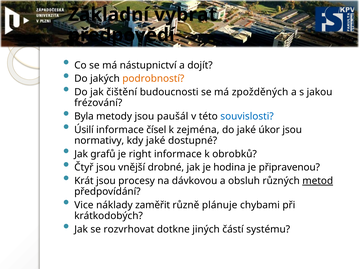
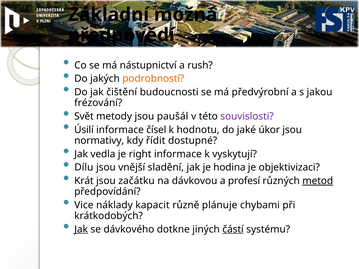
vybrat: vybrat -> možná (186, 15)
dojít: dojít -> rush (200, 65)
zpožděných: zpožděných -> předvýrobní (260, 92)
Byla: Byla -> Svět (84, 116)
souvislosti colour: blue -> purple (247, 116)
zejména: zejména -> hodnotu (198, 130)
kdy jaké: jaké -> řídit (156, 141)
grafů: grafů -> vedla (103, 154)
obrobků: obrobků -> vyskytují (235, 154)
Čtyř: Čtyř -> Dílu (84, 168)
drobné: drobné -> sladění (166, 168)
připravenou: připravenou -> objektivizaci (289, 168)
procesy: procesy -> začátku (137, 181)
obsluh: obsluh -> profesí (244, 181)
zaměřit: zaměřit -> kapacit (153, 205)
Jak underline: none -> present (81, 229)
rozvrhovat: rozvrhovat -> dávkového (129, 229)
částí underline: none -> present (233, 229)
